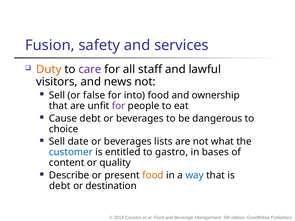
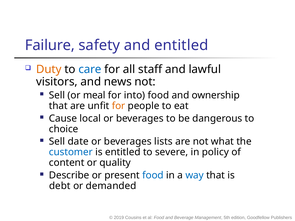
Fusion: Fusion -> Failure (50, 45)
and services: services -> entitled (181, 45)
care colour: purple -> blue (90, 69)
false: false -> meal (94, 95)
for colour: purple -> orange (119, 106)
Cause debt: debt -> local (90, 119)
gastro: gastro -> severe (172, 152)
bases: bases -> policy (215, 152)
food colour: orange -> blue (153, 176)
destination: destination -> demanded (111, 186)
